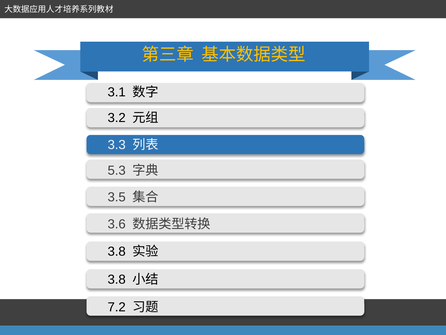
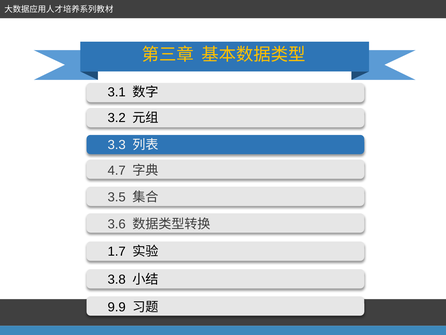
5.3: 5.3 -> 4.7 (117, 170)
3.8: 3.8 -> 1.7 (117, 251)
7.2: 7.2 -> 9.9 (117, 307)
